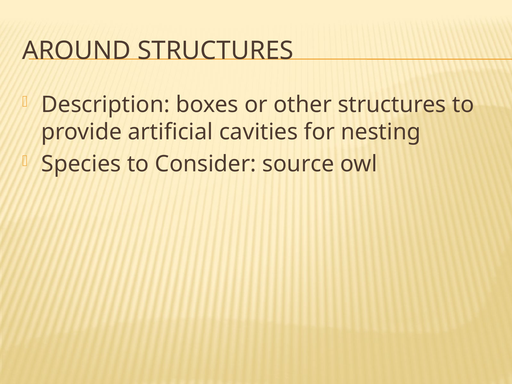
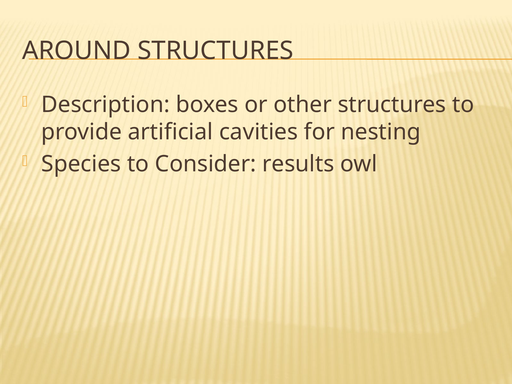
source: source -> results (298, 164)
